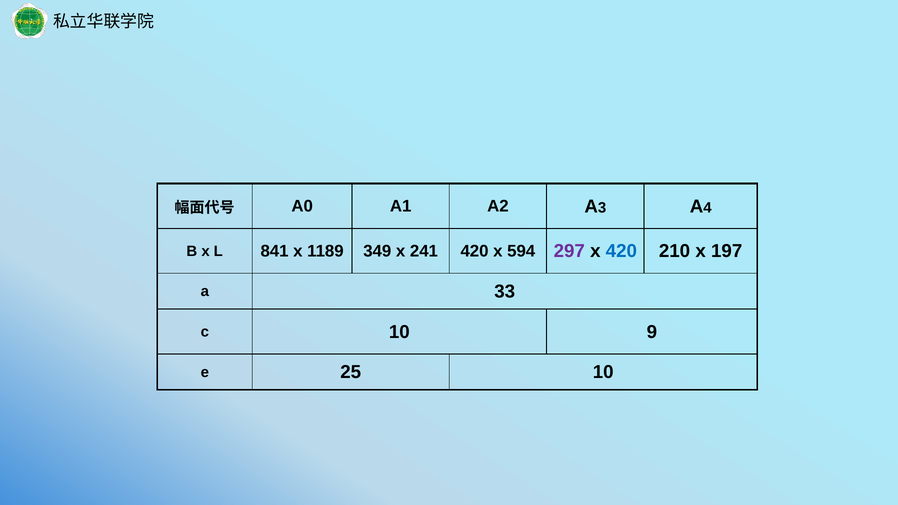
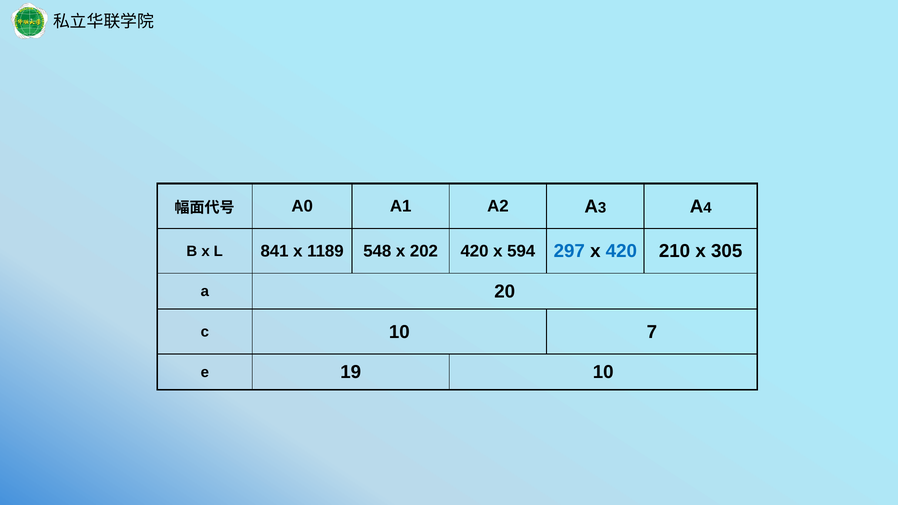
349: 349 -> 548 (377, 251)
241: 241 -> 202 (424, 251)
297 colour: purple -> blue (569, 251)
197: 197 -> 305 (727, 251)
33: 33 -> 20 (505, 292)
9: 9 -> 7 (652, 332)
25: 25 -> 19 (351, 372)
